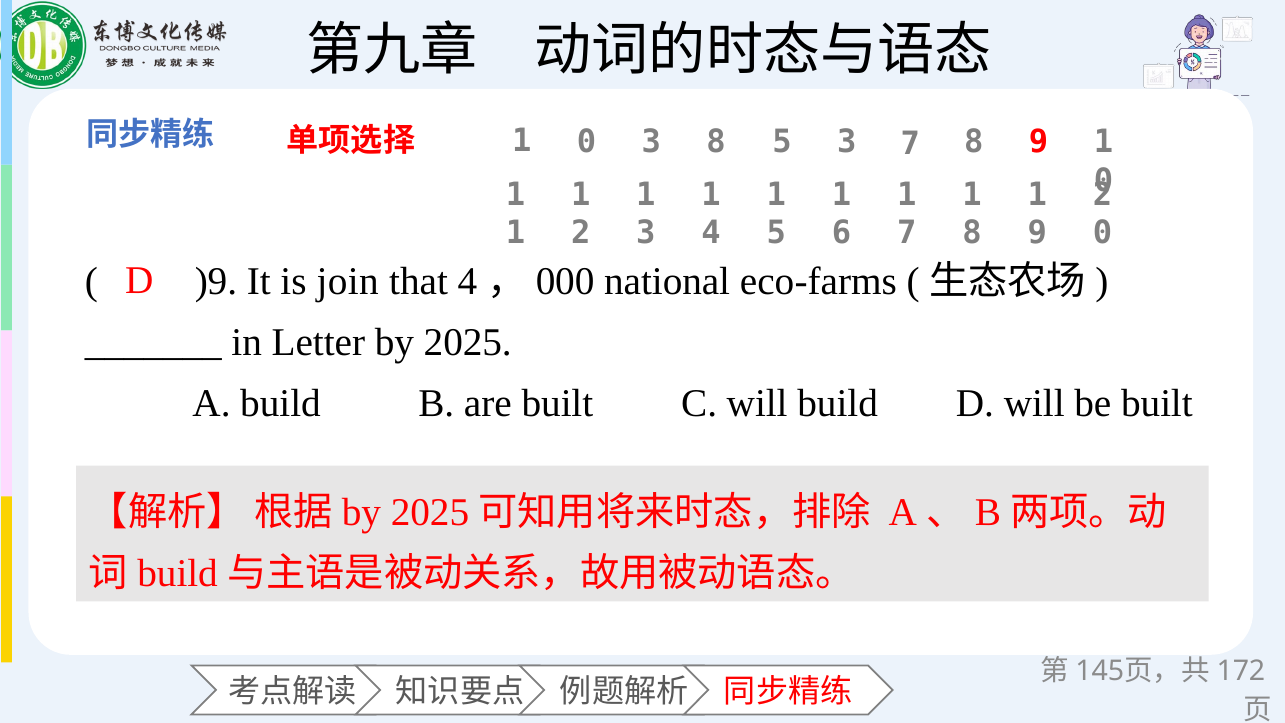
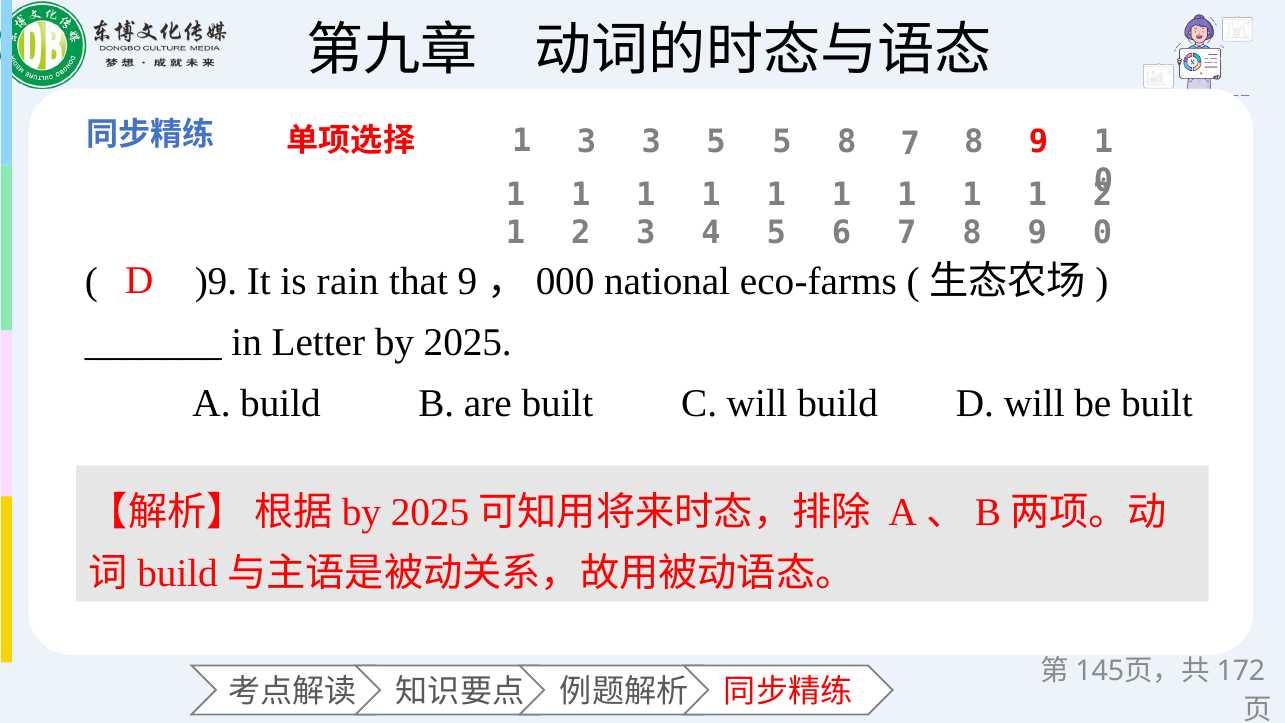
0: 0 -> 3 (587, 142)
3 8: 8 -> 5 (716, 142)
5 3: 3 -> 8 (847, 142)
join: join -> rain (348, 281)
that 4: 4 -> 9 (467, 281)
